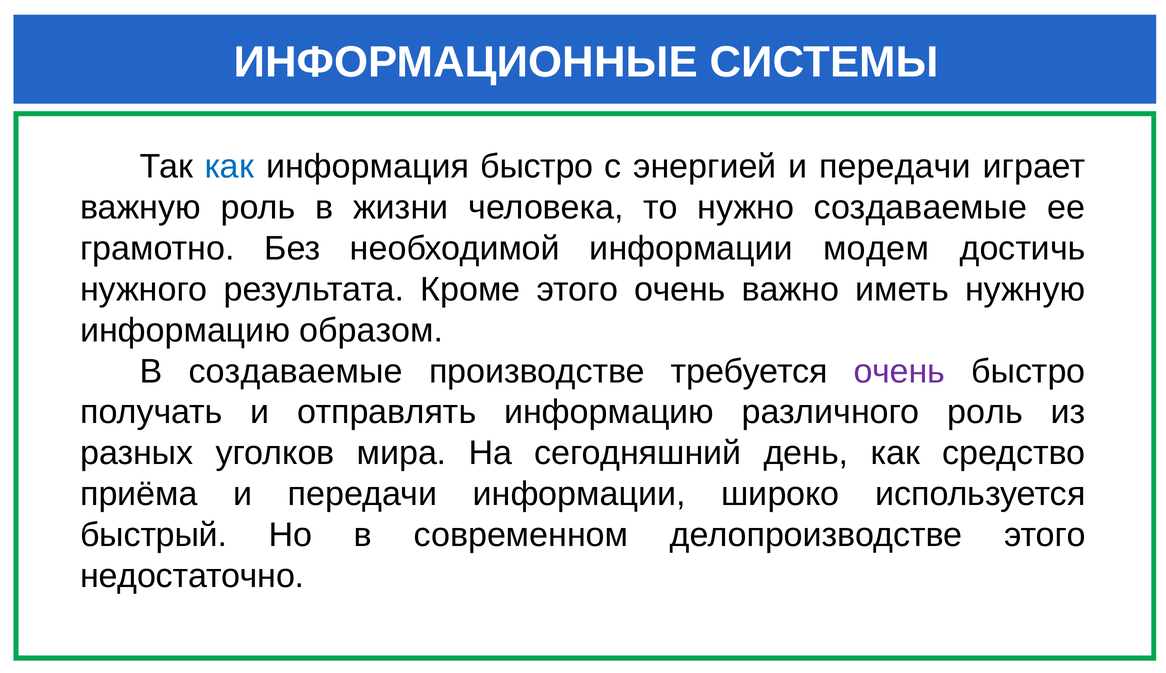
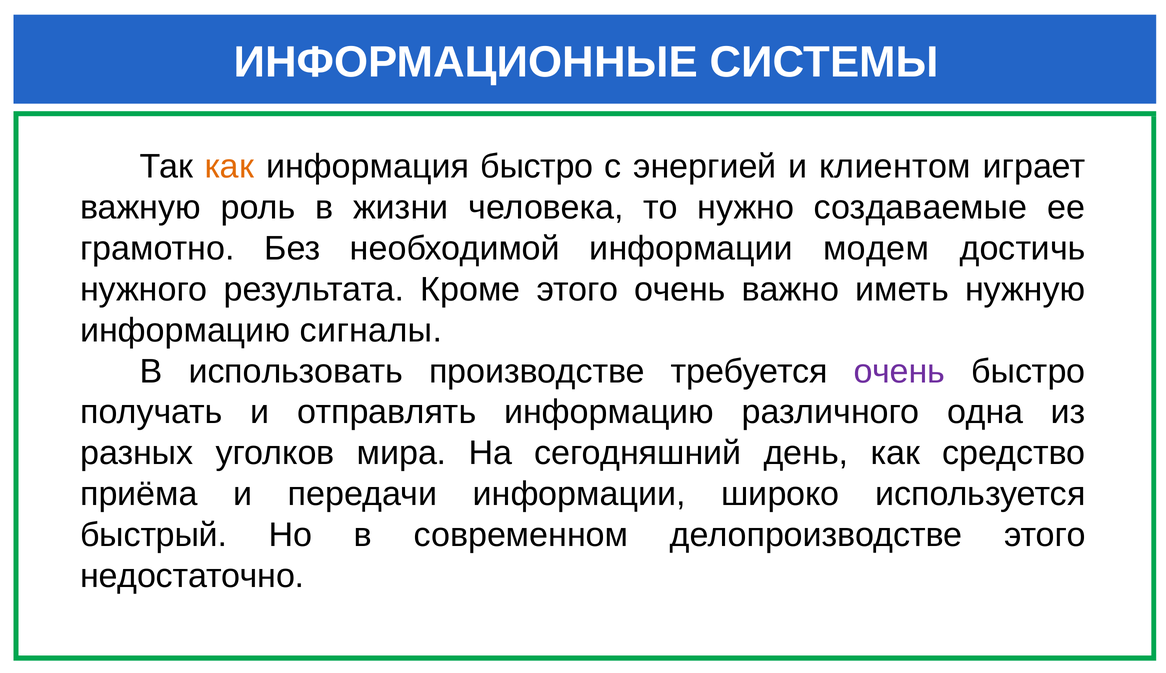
как colour: blue -> orange (229, 167)
энергией и передачи: передачи -> клиентом (895, 167)
образом: образом -> сигналы (371, 330)
В создаваемые: создаваемые -> использовать (296, 371)
различного роль: роль -> одна (985, 412)
